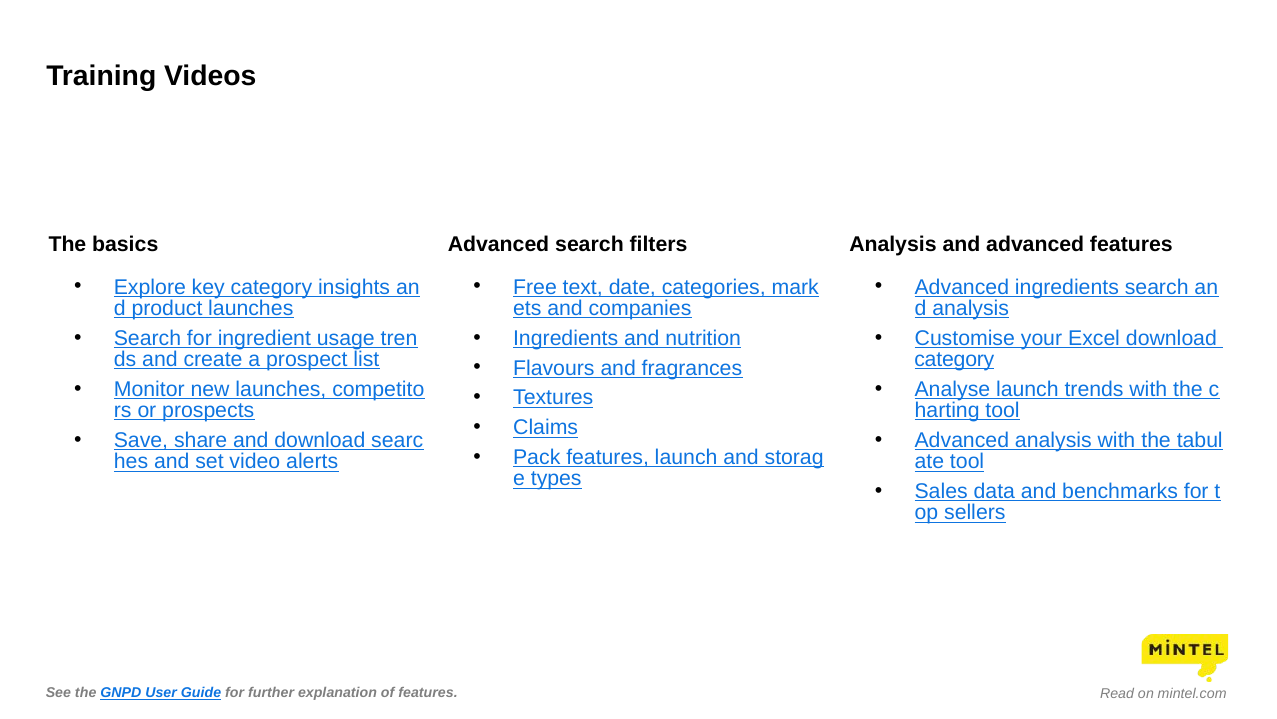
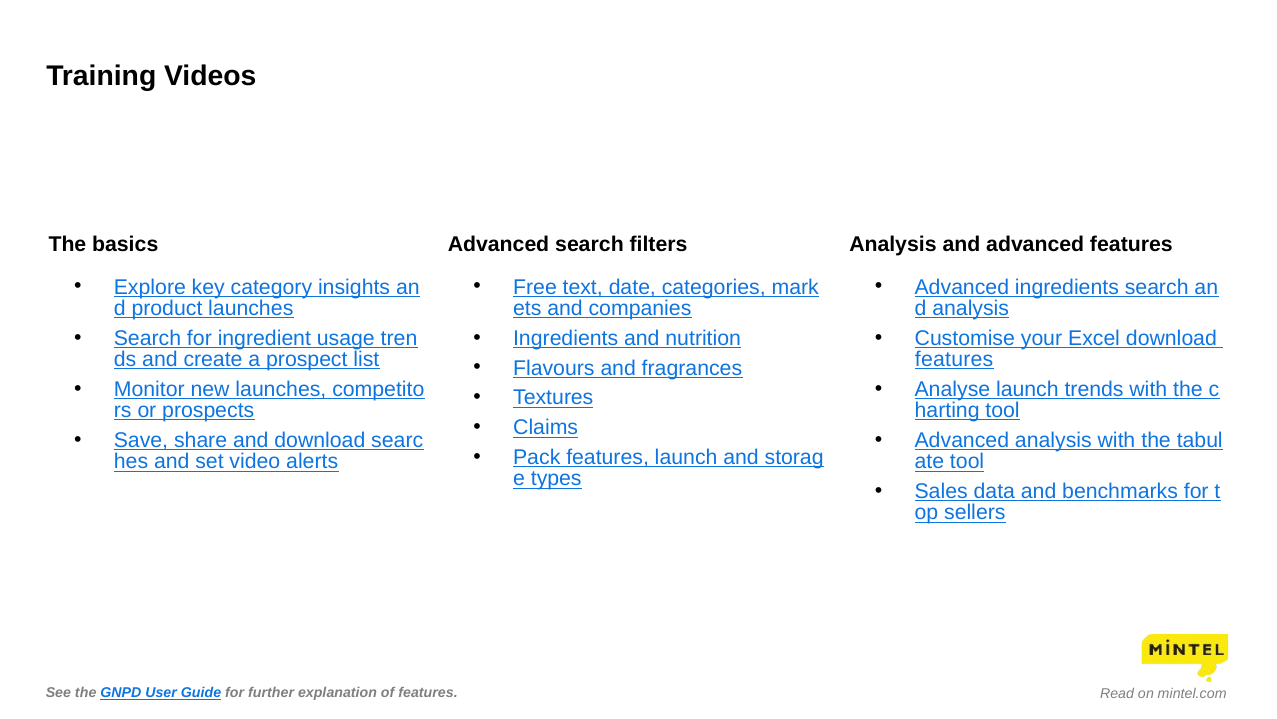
category: category -> features (954, 359)
